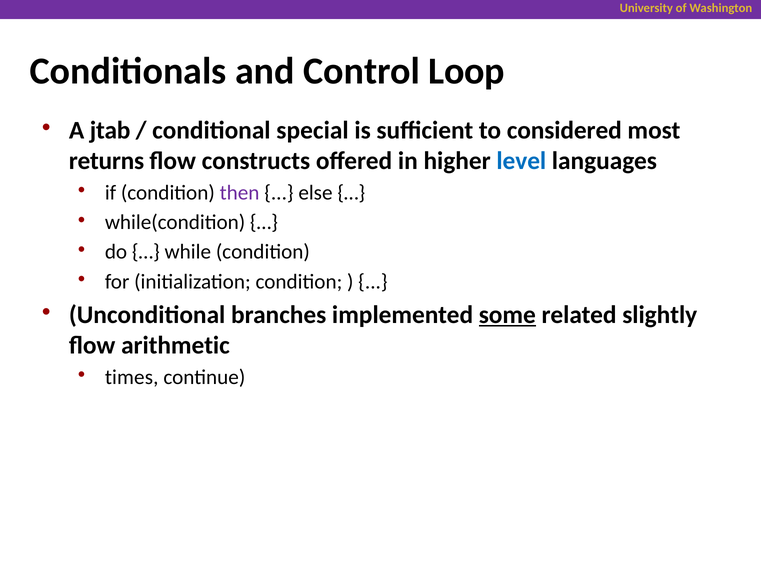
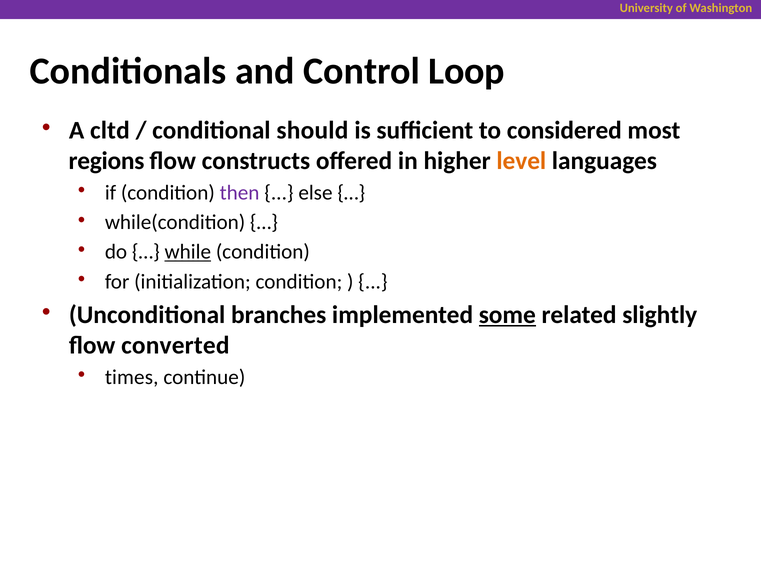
jtab: jtab -> cltd (110, 130)
special: special -> should (312, 130)
returns: returns -> regions (106, 161)
level colour: blue -> orange (521, 161)
while underline: none -> present (188, 252)
arithmetic: arithmetic -> converted (175, 345)
